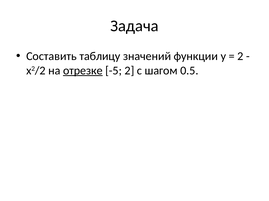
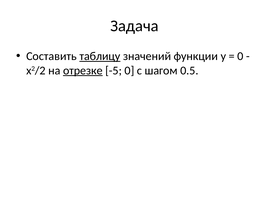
таблицу underline: none -> present (100, 56)
2: 2 -> 0 (240, 56)
-5 2: 2 -> 0 (129, 71)
